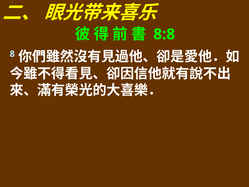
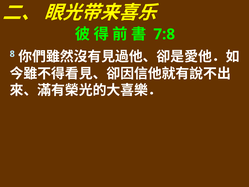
8:8: 8:8 -> 7:8 (164, 34)
